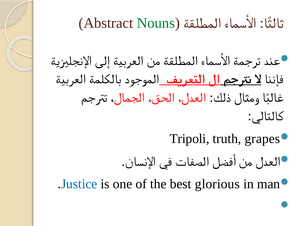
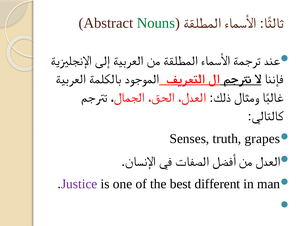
Tripoli: Tripoli -> Senses (189, 139)
Justice colour: blue -> purple (79, 184)
glorious: glorious -> different (217, 184)
